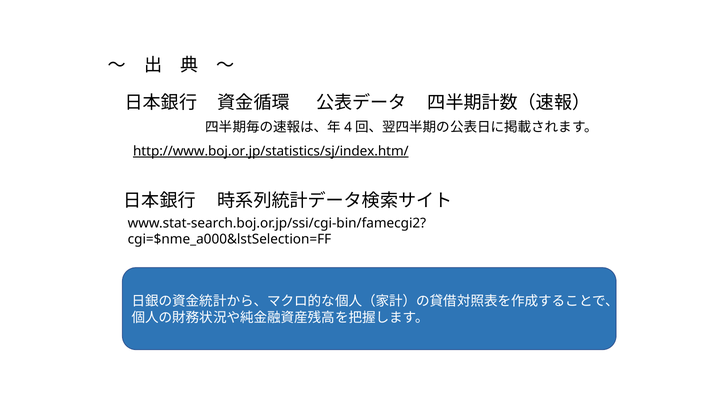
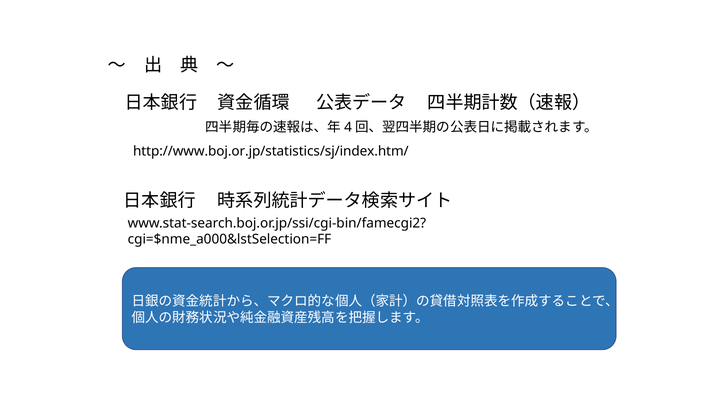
http://www.boj.or.jp/statistics/sj/index.htm/ underline: present -> none (271, 151)
